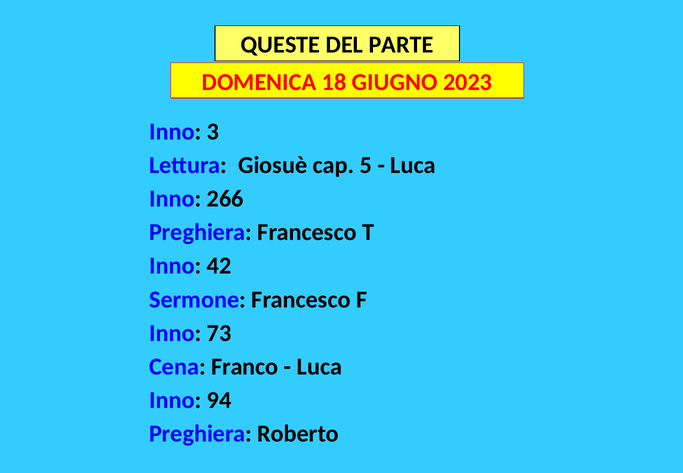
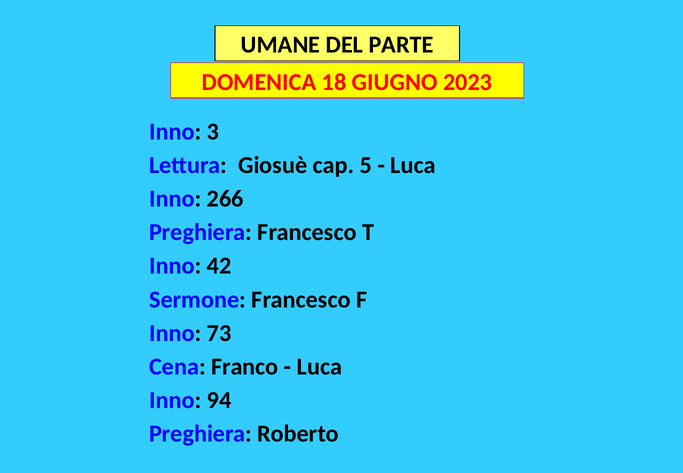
QUESTE: QUESTE -> UMANE (281, 45)
